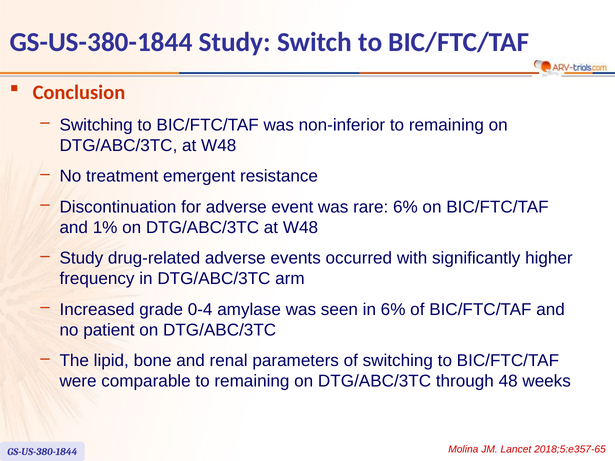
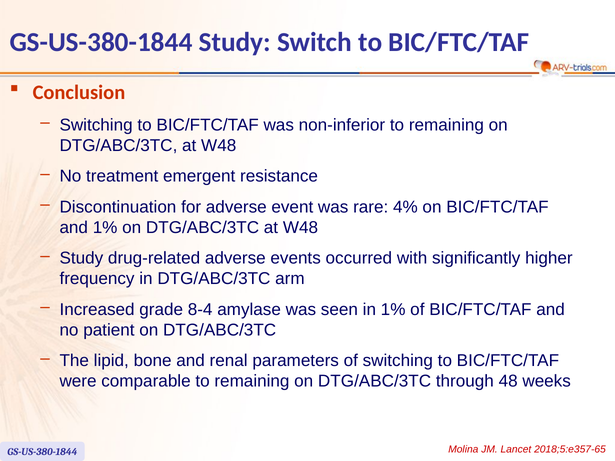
rare 6%: 6% -> 4% (405, 207)
0-4: 0-4 -> 8-4 (200, 310)
in 6%: 6% -> 1% (393, 310)
